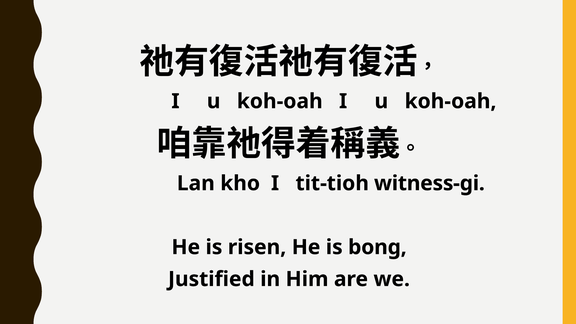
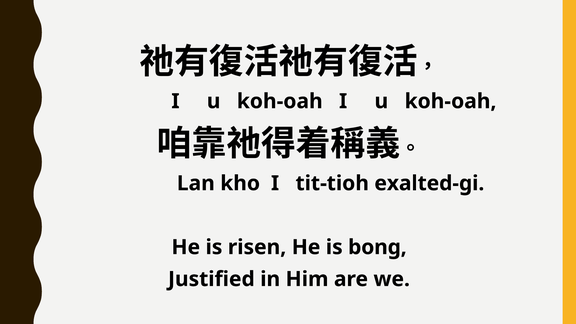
witness-gi: witness-gi -> exalted-gi (429, 183)
